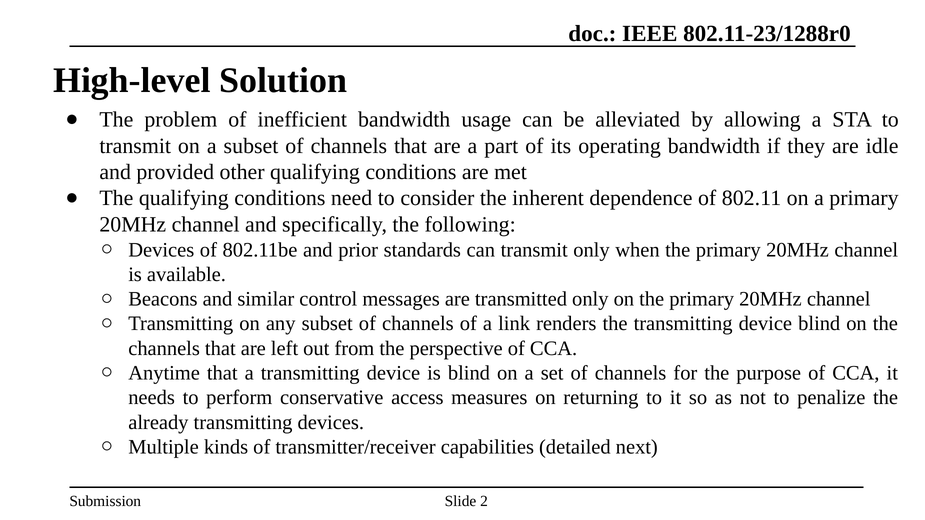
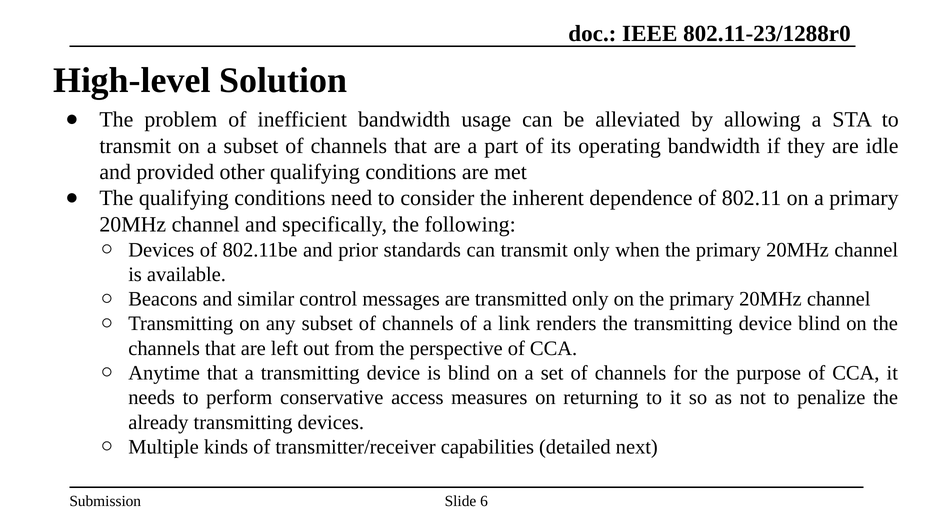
2: 2 -> 6 (484, 502)
